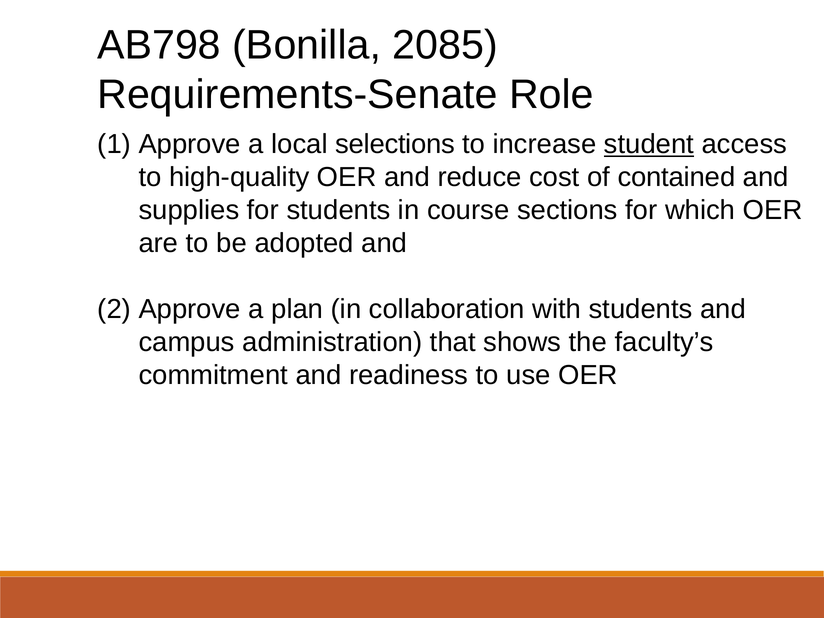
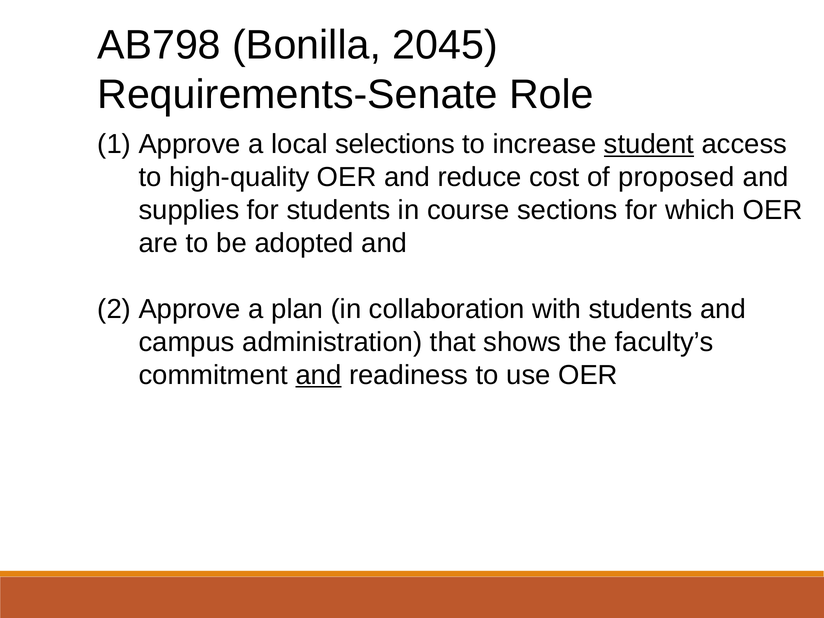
2085: 2085 -> 2045 (445, 45)
contained: contained -> proposed (676, 177)
and underline: none -> present (319, 375)
